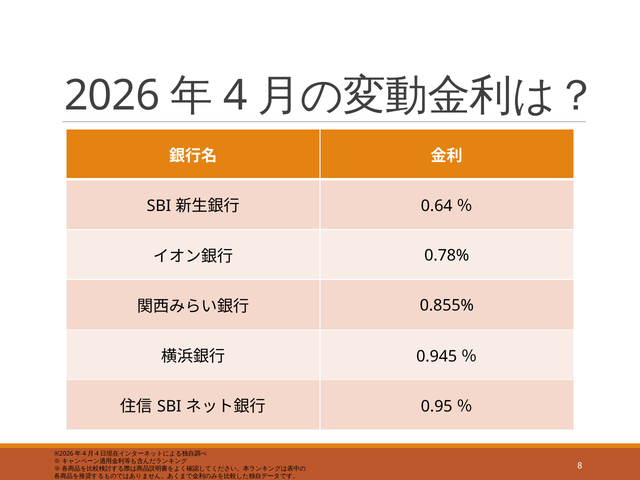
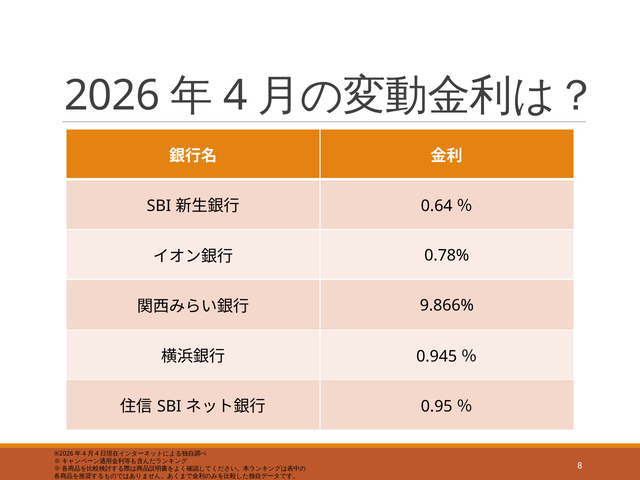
0.855%: 0.855% -> 9.866% (447, 306)
